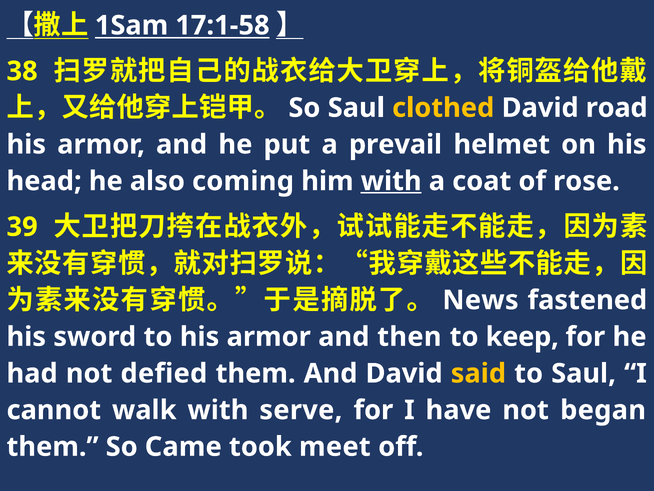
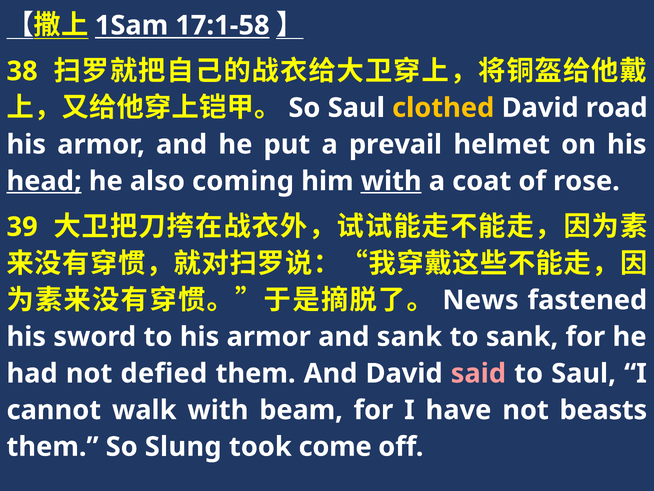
head underline: none -> present (44, 181)
and then: then -> sank (409, 337)
to keep: keep -> sank (522, 337)
said colour: yellow -> pink (478, 373)
serve: serve -> beam (301, 410)
began: began -> beasts (603, 410)
Came: Came -> Slung (183, 446)
meet: meet -> come (335, 446)
